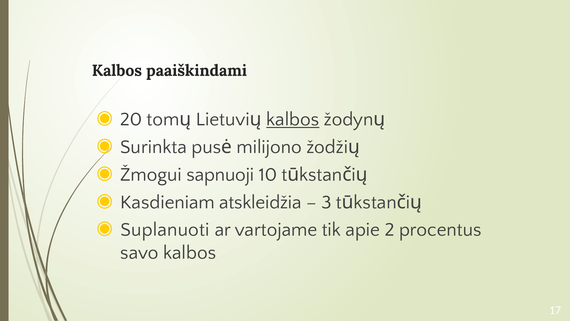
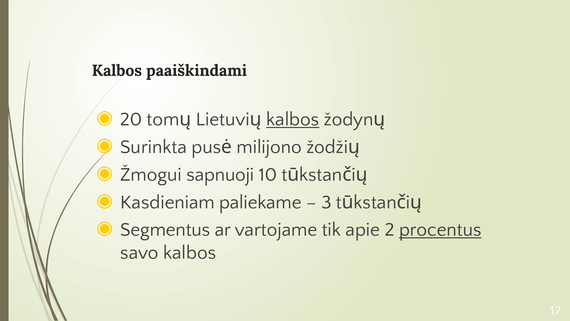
atskleidžia: atskleidžia -> paliekame (260, 202)
Suplanuoti: Suplanuoti -> Segmentus (165, 229)
procentus underline: none -> present (440, 229)
